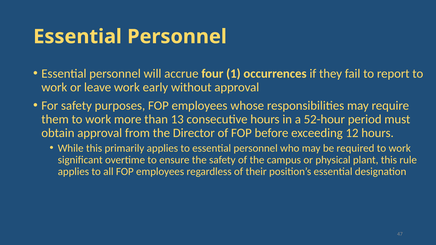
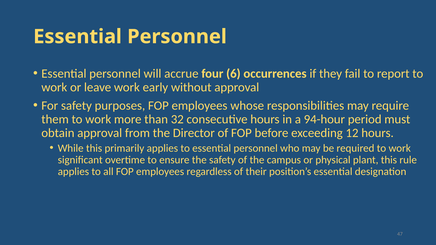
1: 1 -> 6 (233, 74)
13: 13 -> 32 (177, 119)
52-hour: 52-hour -> 94-hour (324, 119)
